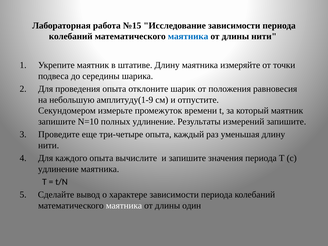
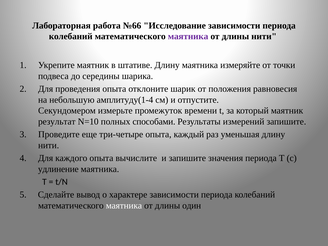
№15: №15 -> №66 (132, 26)
маятника colour: blue -> purple (188, 36)
амплитуду(1-9: амплитуду(1-9 -> амплитуду(1-4 (125, 100)
запишите: запишите -> результат (57, 122)
полных удлинение: удлинение -> способами (154, 122)
